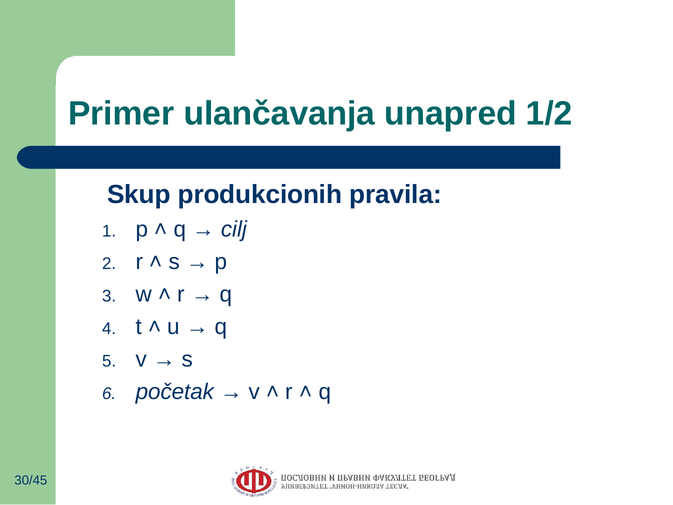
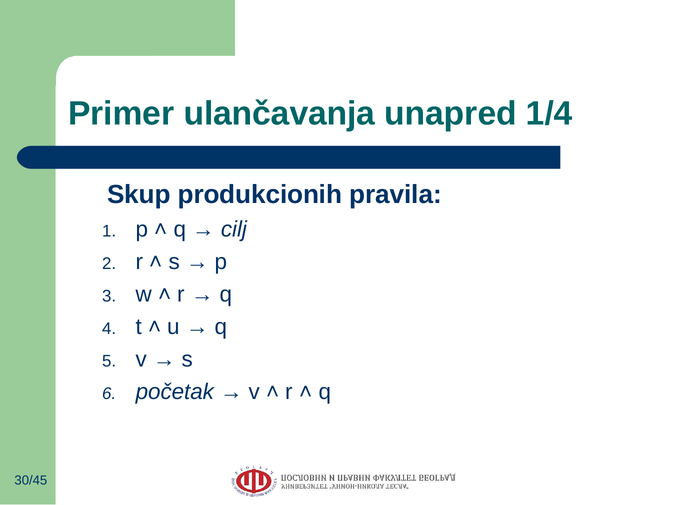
1/2: 1/2 -> 1/4 (549, 114)
